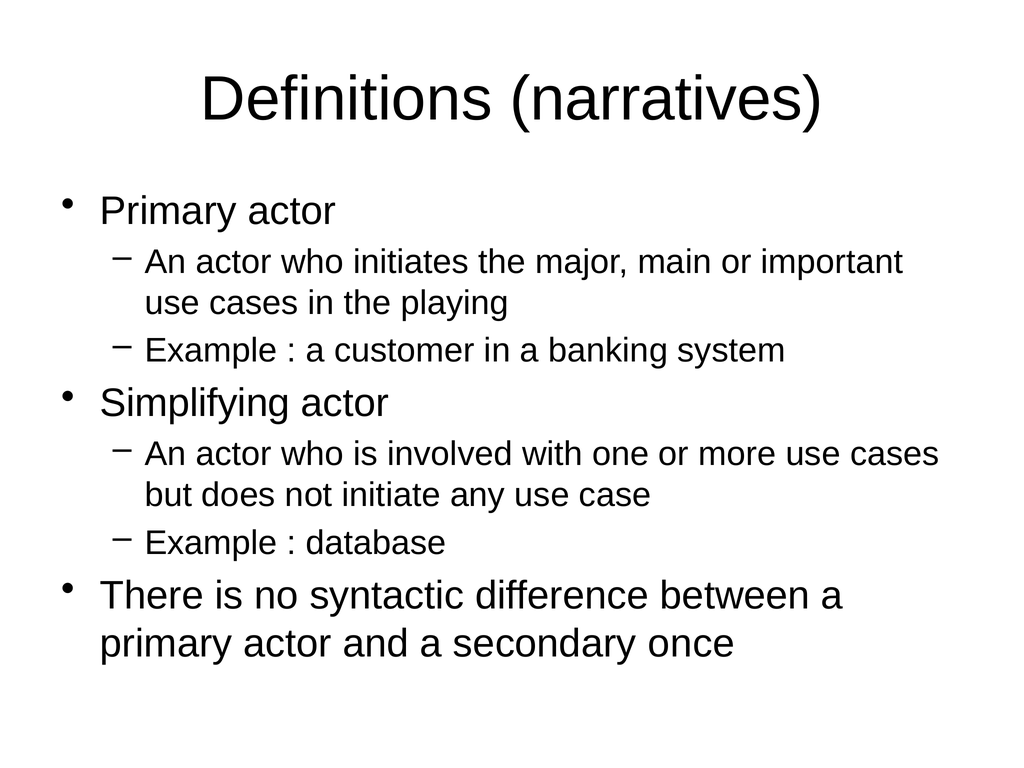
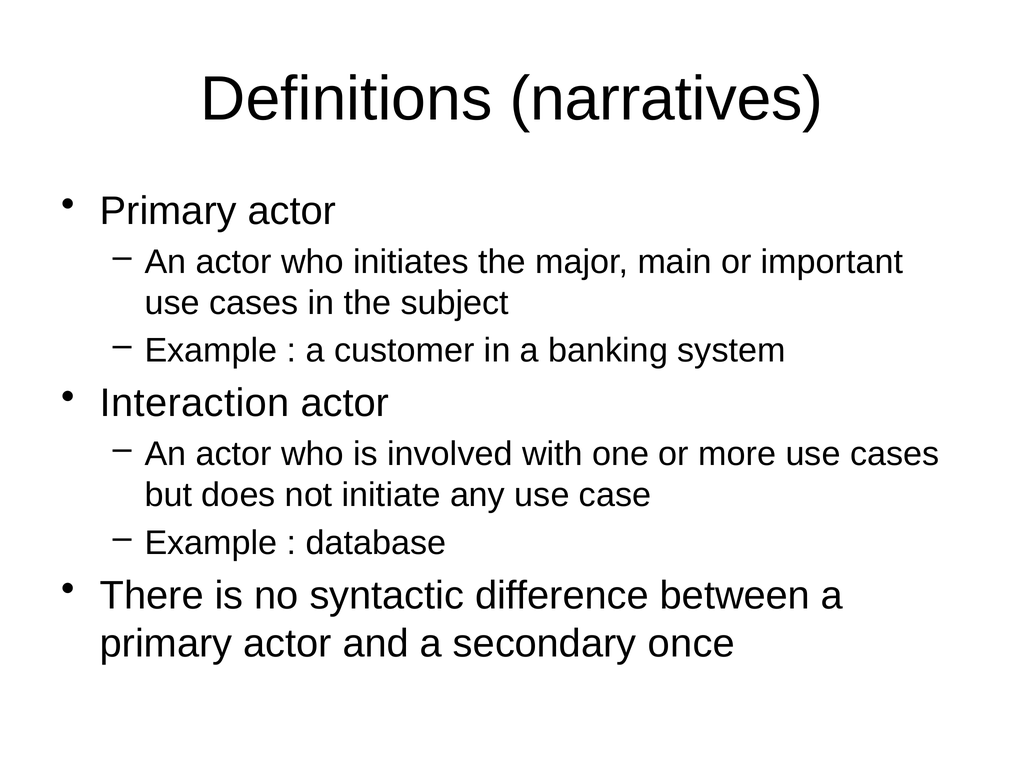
playing: playing -> subject (455, 303)
Simplifying: Simplifying -> Interaction (195, 403)
